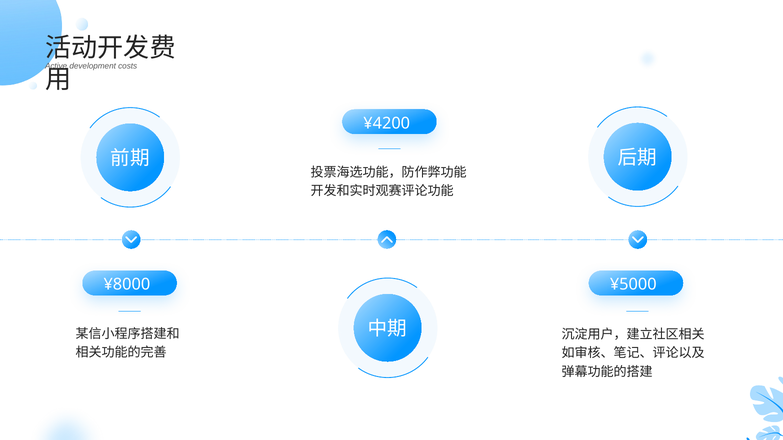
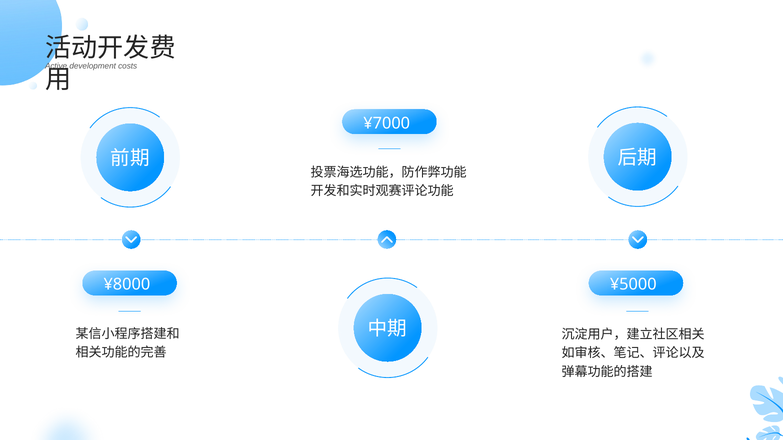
¥4200: ¥4200 -> ¥7000 (387, 123)
